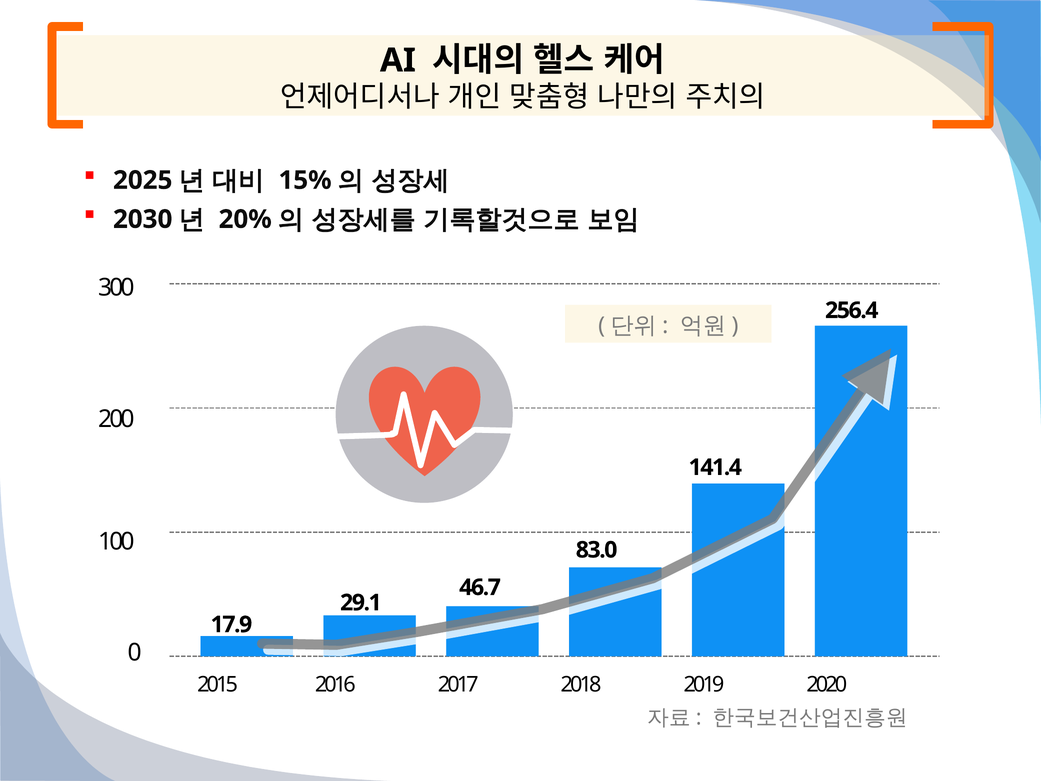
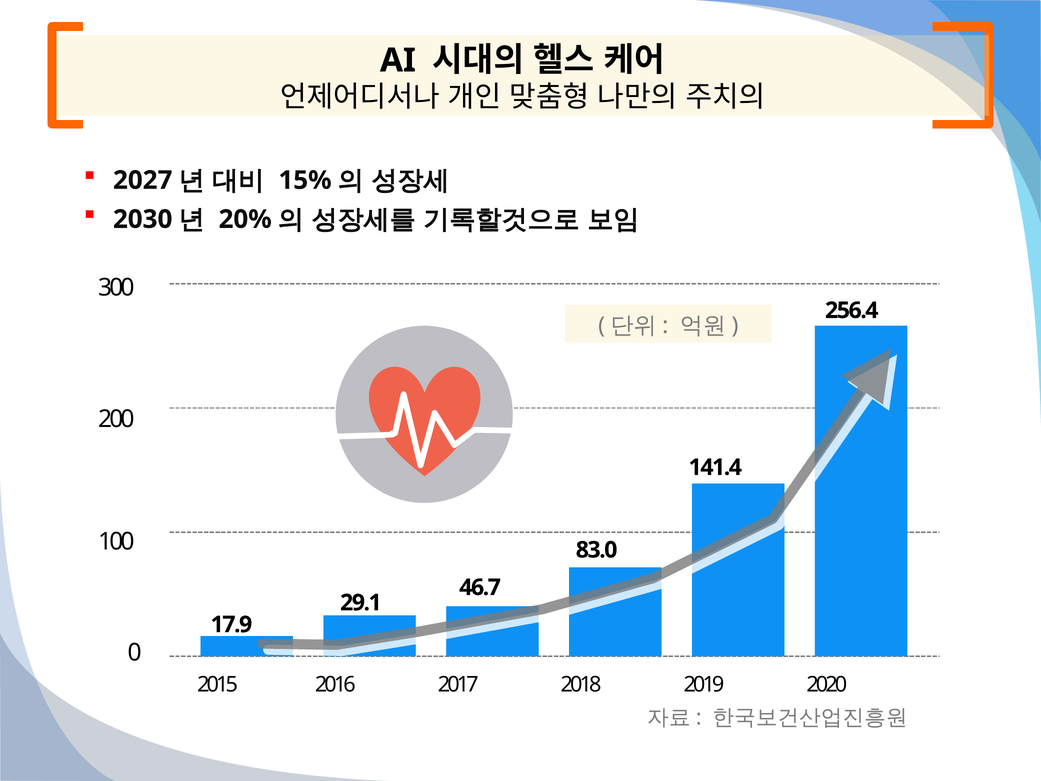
2025: 2025 -> 2027 (143, 180)
